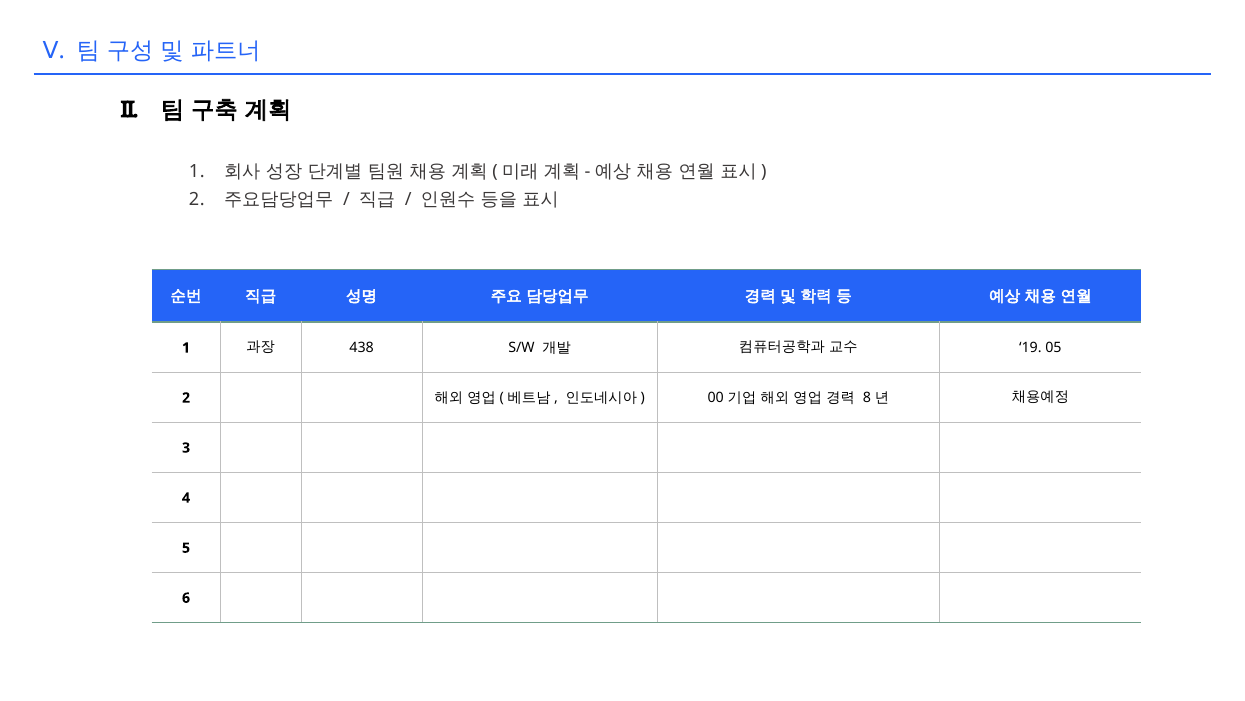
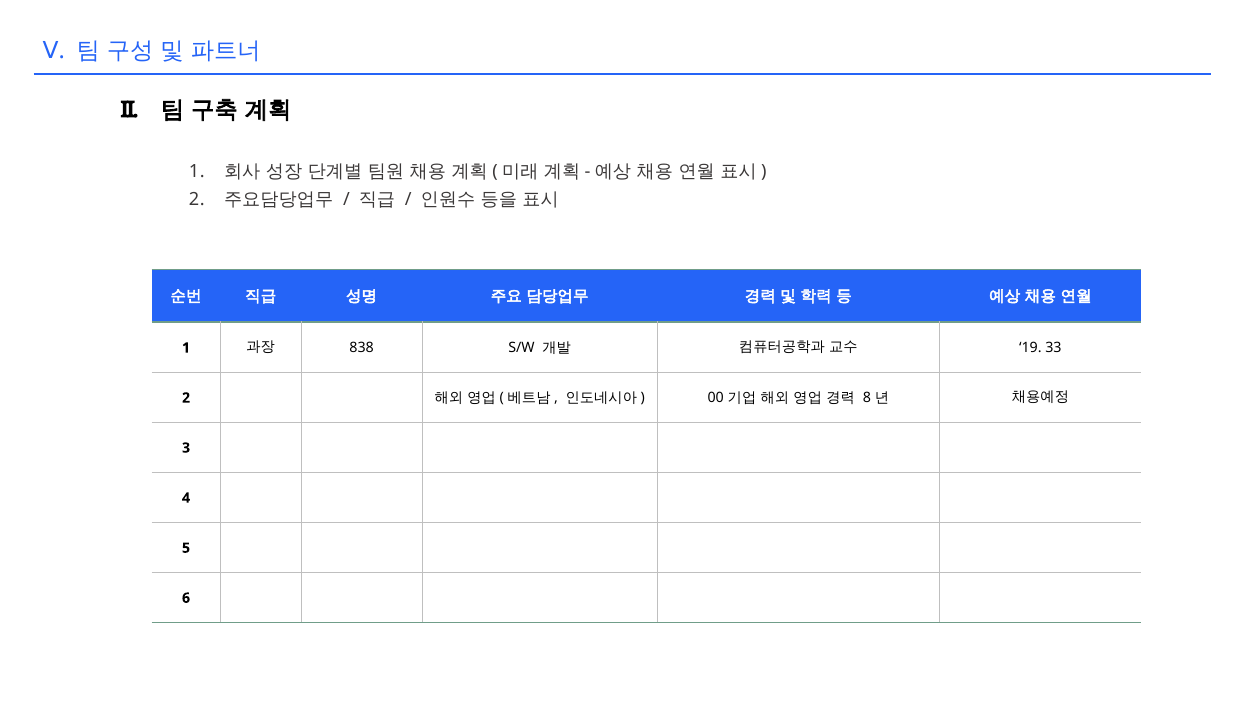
438: 438 -> 838 (362, 347)
05: 05 -> 33 (1053, 347)
